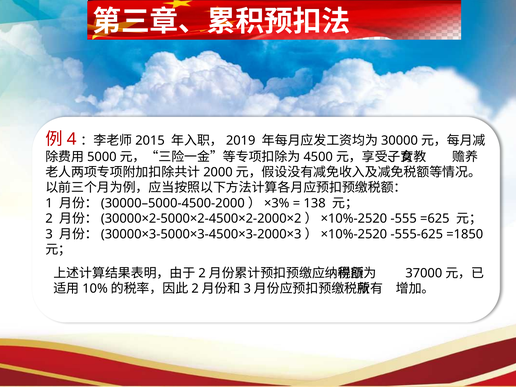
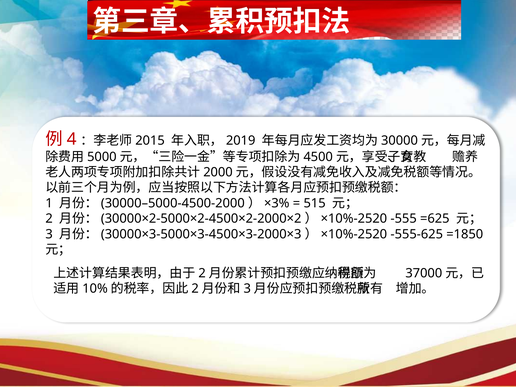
138: 138 -> 515 (315, 203)
